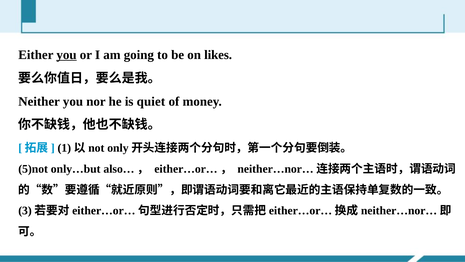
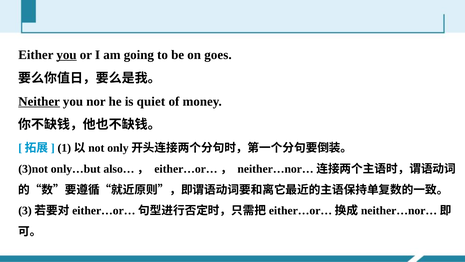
likes: likes -> goes (218, 55)
Neither underline: none -> present (39, 101)
5)not: 5)not -> 3)not (33, 169)
